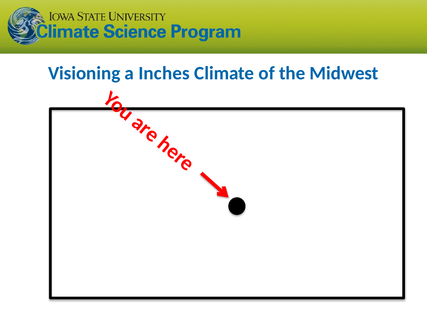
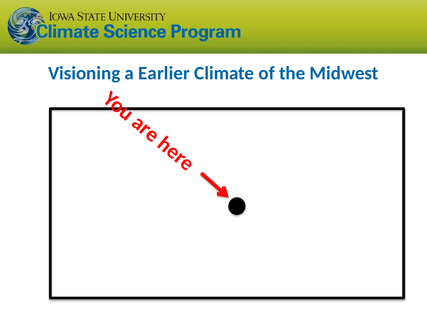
Inches: Inches -> Earlier (164, 73)
